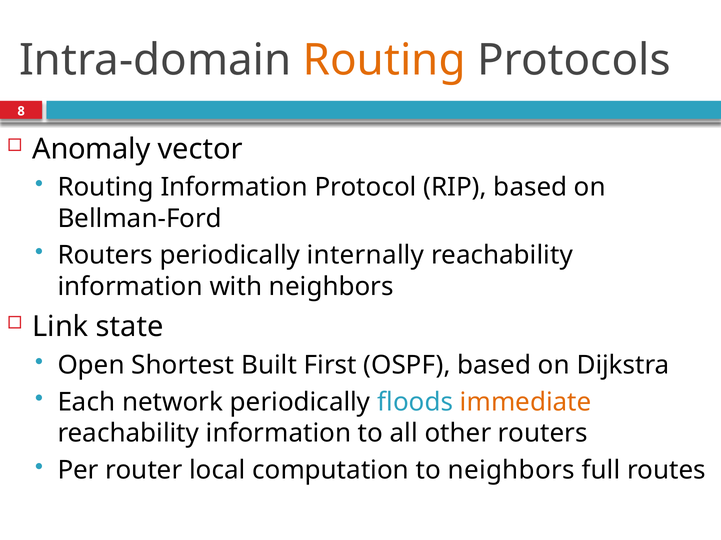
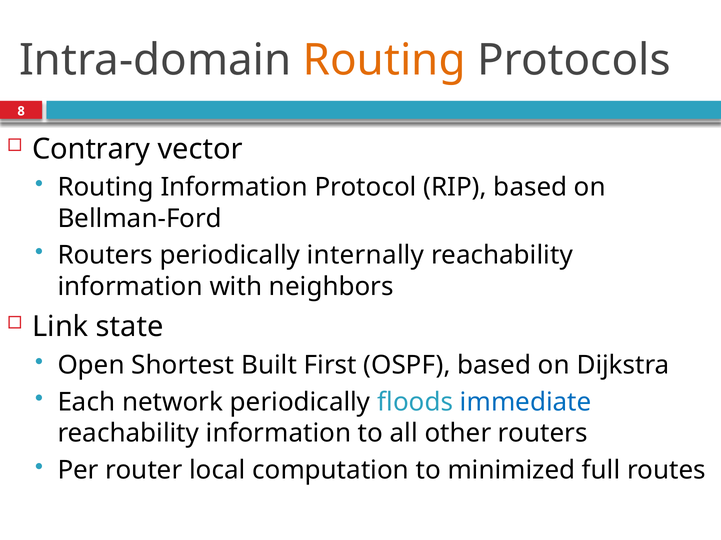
Anomaly: Anomaly -> Contrary (91, 149)
immediate colour: orange -> blue (526, 403)
to neighbors: neighbors -> minimized (511, 471)
